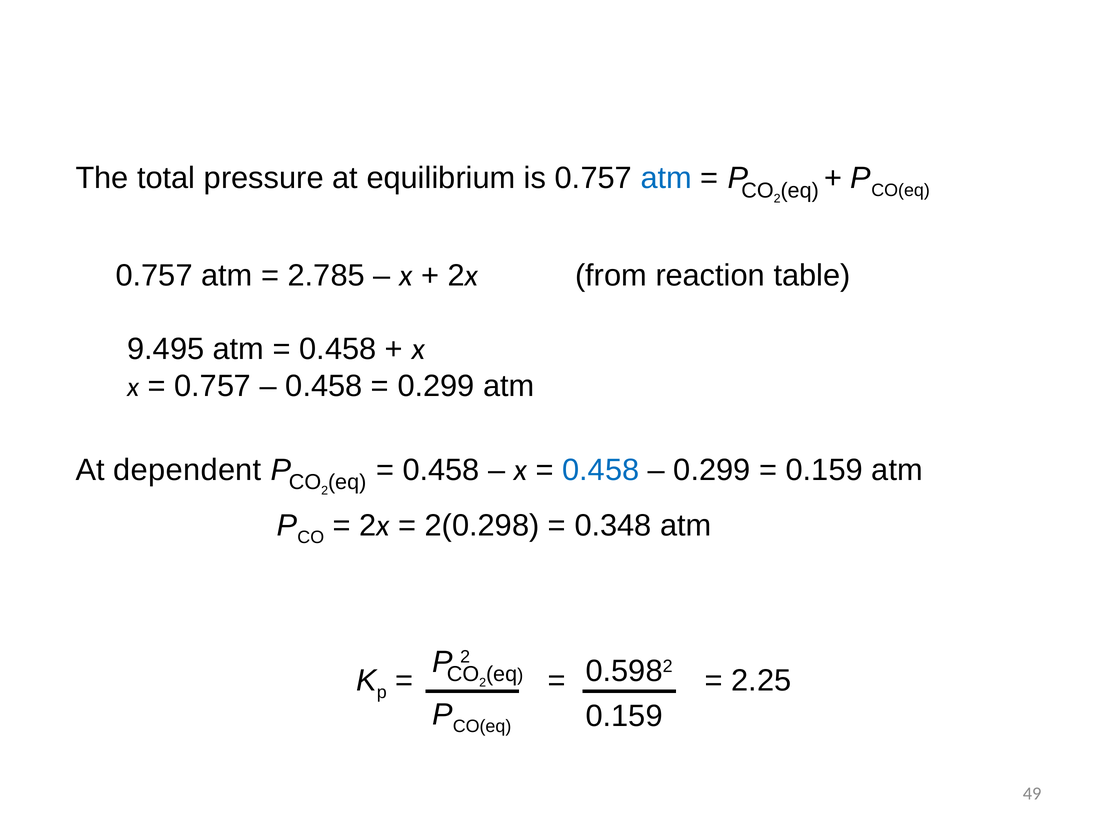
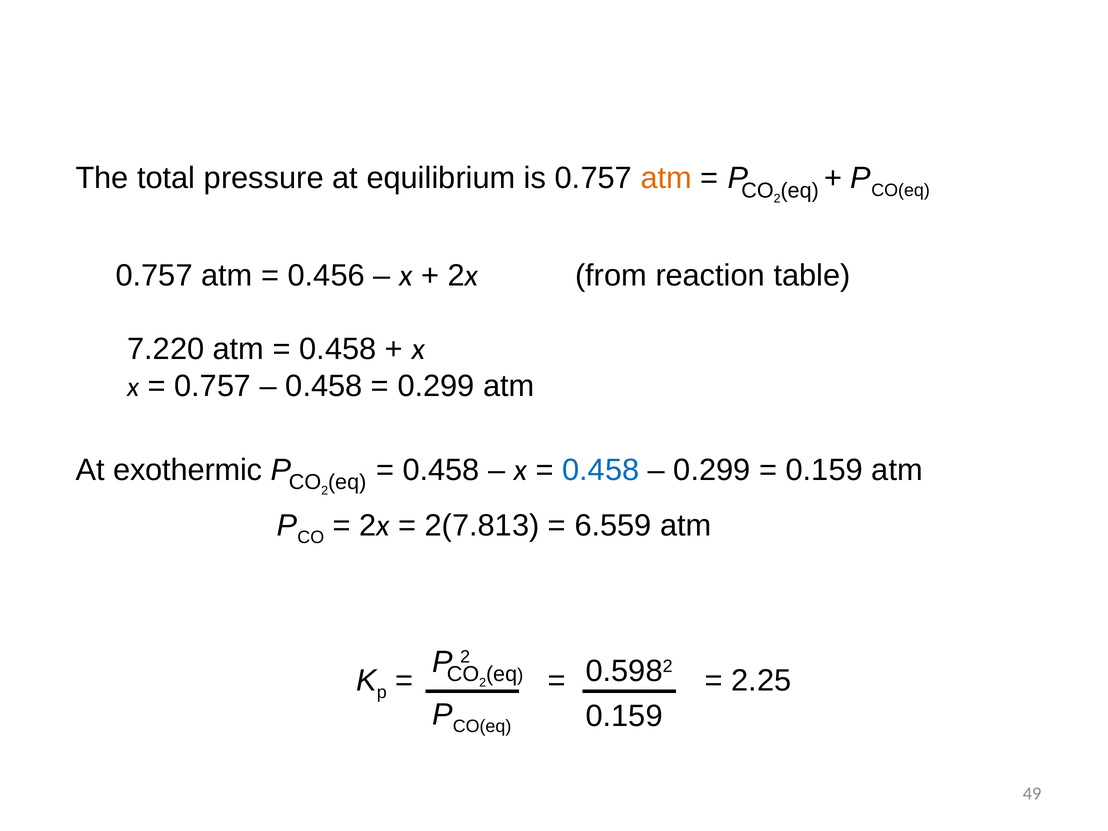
atm colour: blue -> orange (666, 178)
2.785: 2.785 -> 0.456 (326, 275)
9.495: 9.495 -> 7.220 (166, 349)
dependent: dependent -> exothermic (188, 470)
2(0.298: 2(0.298 -> 2(7.813 (482, 526)
0.348: 0.348 -> 6.559 (613, 526)
